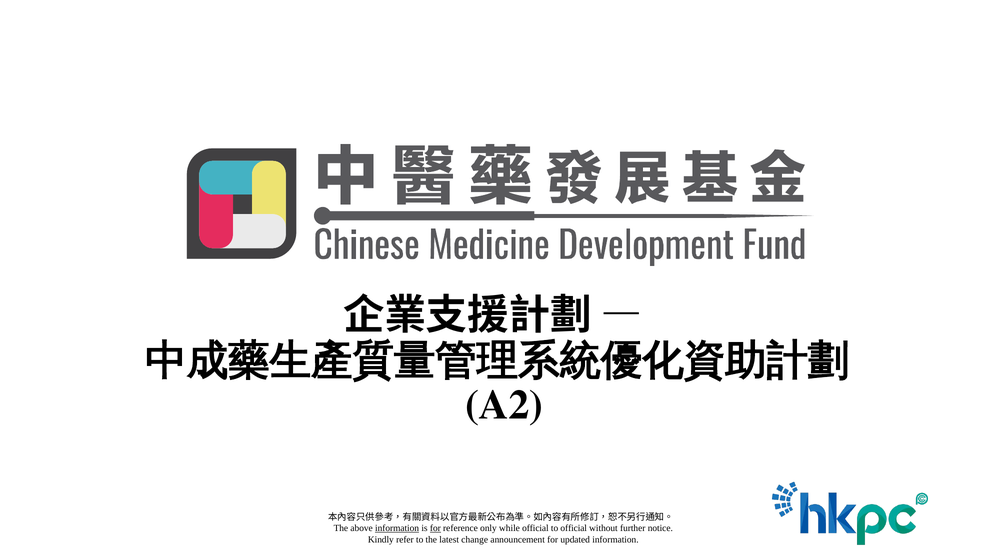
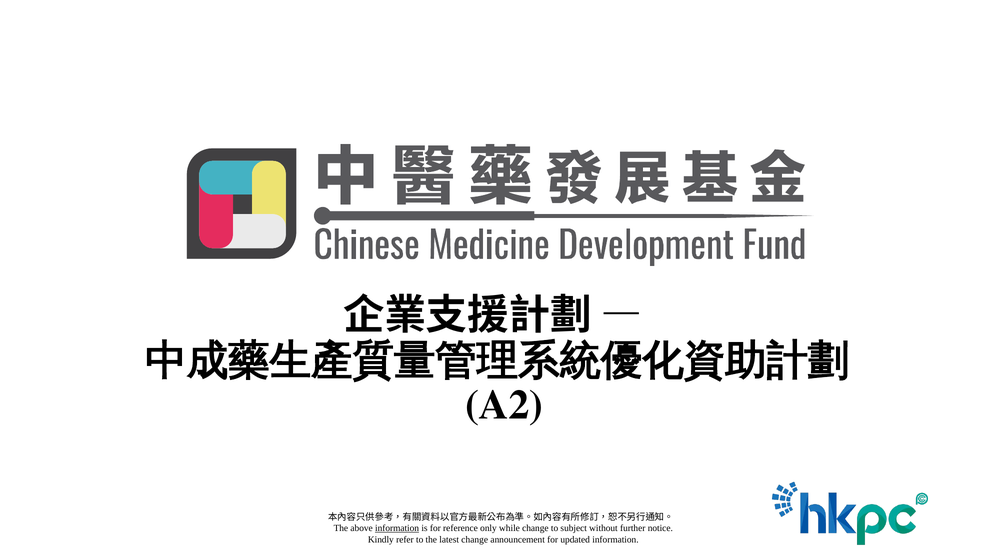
for underline: present -> none (435, 528)
while official: official -> change (535, 528)
to official: official -> subject (574, 528)
